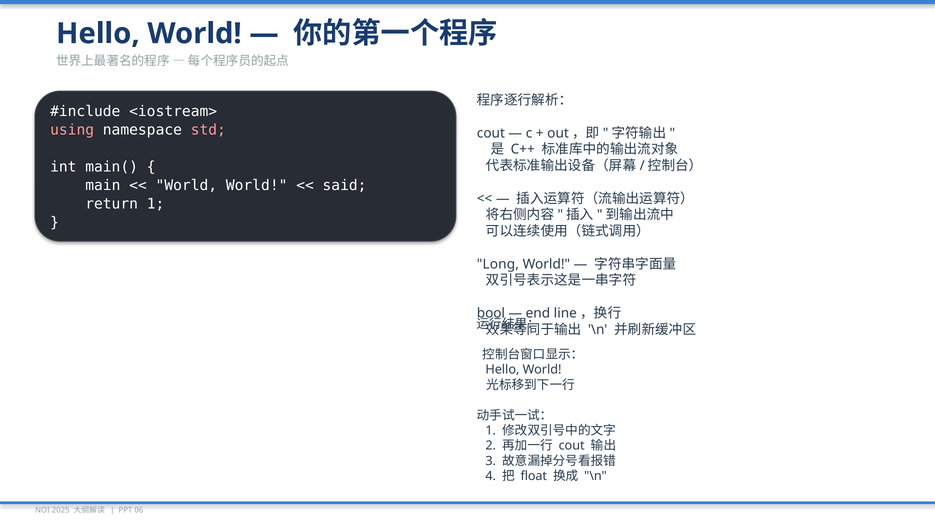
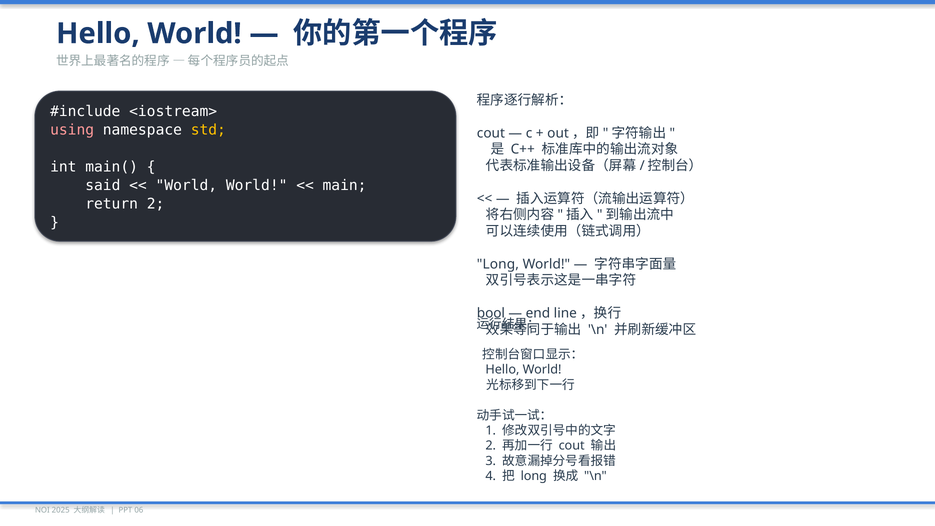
std colour: pink -> yellow (208, 130)
main: main -> said (103, 186)
said: said -> main (345, 186)
return 1: 1 -> 2 (156, 204)
float: float -> long (534, 476)
